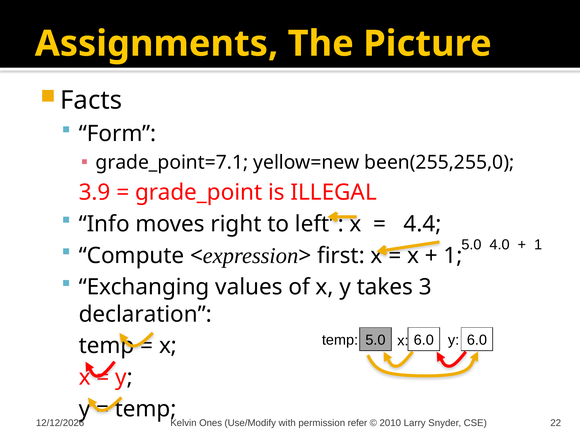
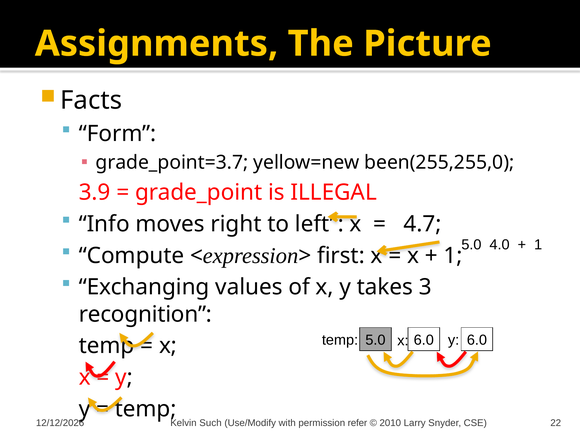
grade_point=7.1: grade_point=7.1 -> grade_point=3.7 (172, 163)
4.4: 4.4 -> 4.7 (423, 224)
declaration: declaration -> recognition (145, 314)
Ones: Ones -> Such (211, 423)
